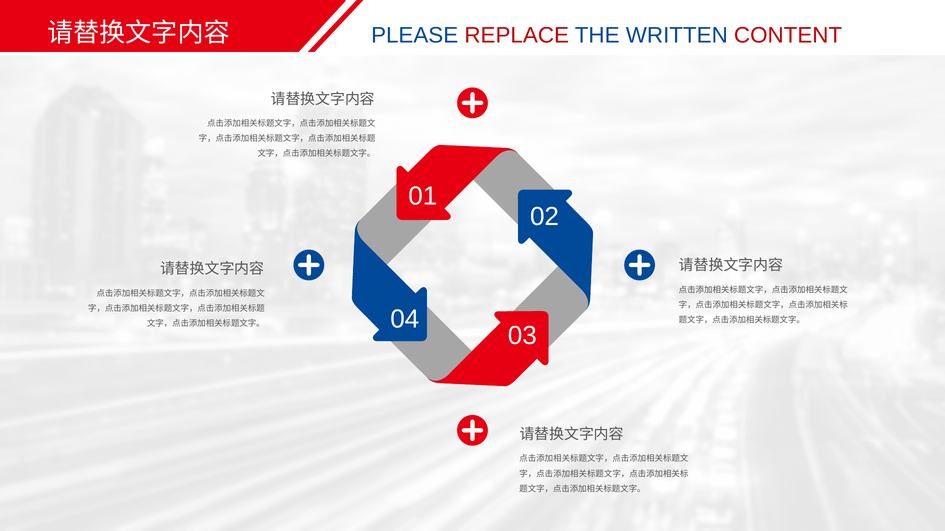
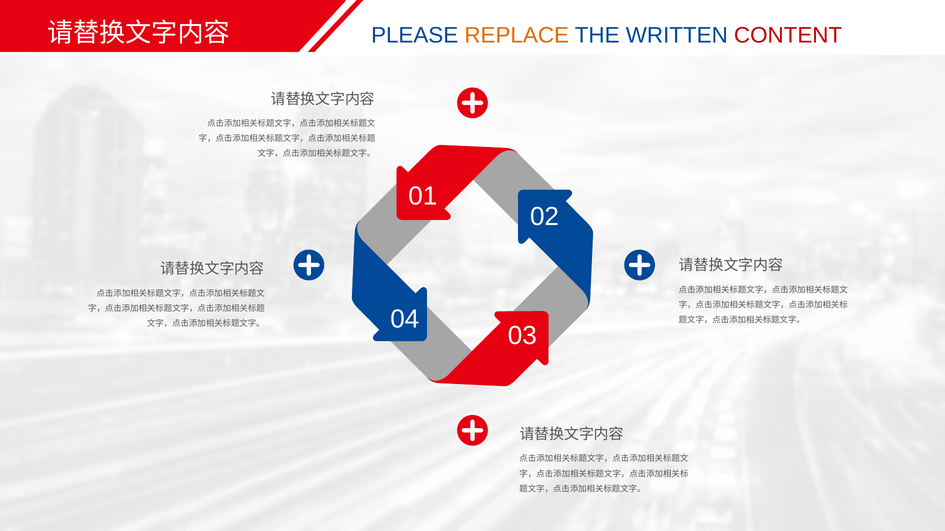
REPLACE colour: red -> orange (517, 35)
